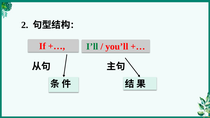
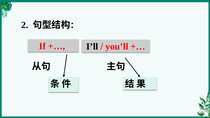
I’ll colour: green -> black (92, 47)
